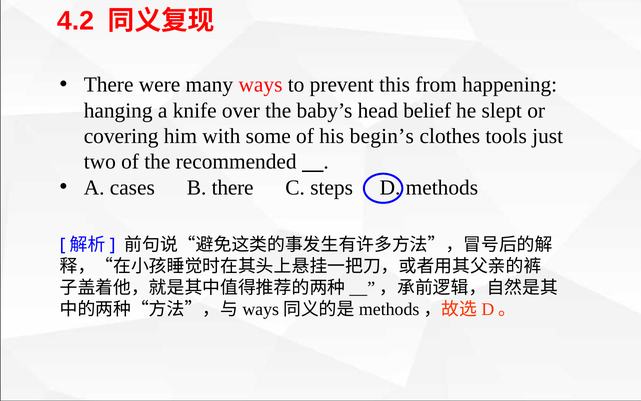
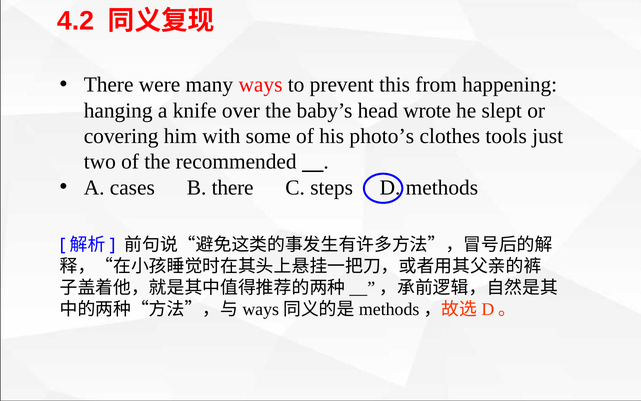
belief: belief -> wrote (427, 110)
begin’s: begin’s -> photo’s (382, 136)
